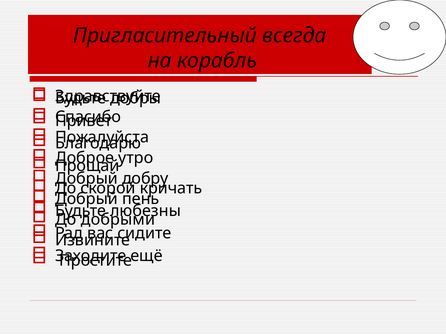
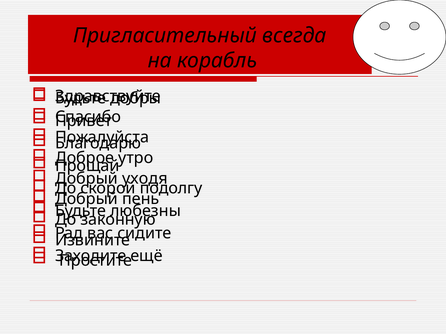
добру: добру -> уходя (145, 179)
кричать: кричать -> подолгу (171, 189)
добрыми: добрыми -> законную (118, 220)
